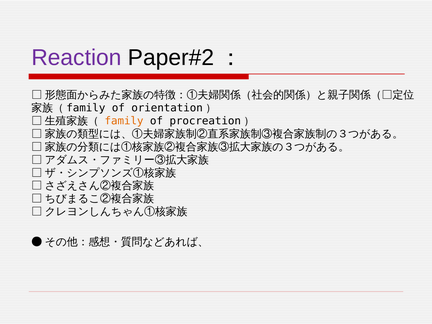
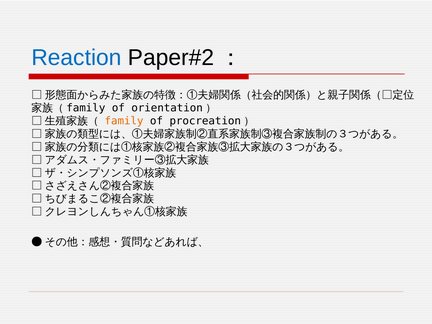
Reaction colour: purple -> blue (76, 58)
